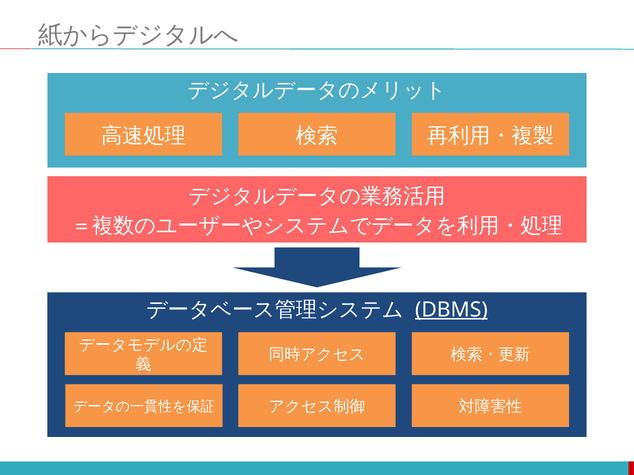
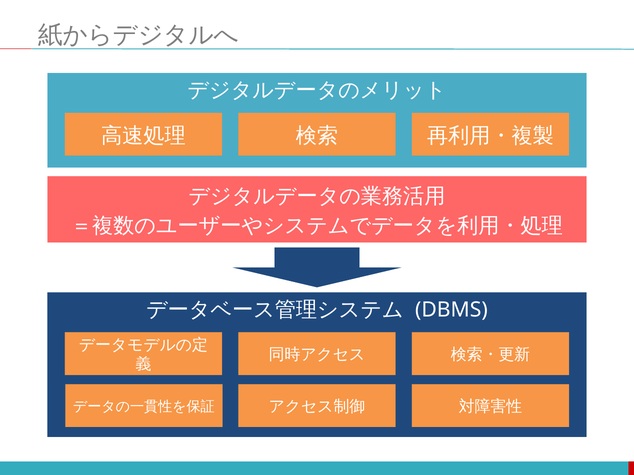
DBMS underline: present -> none (451, 310)
